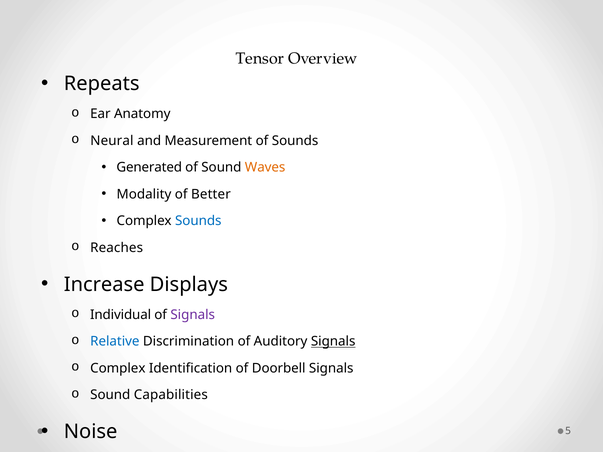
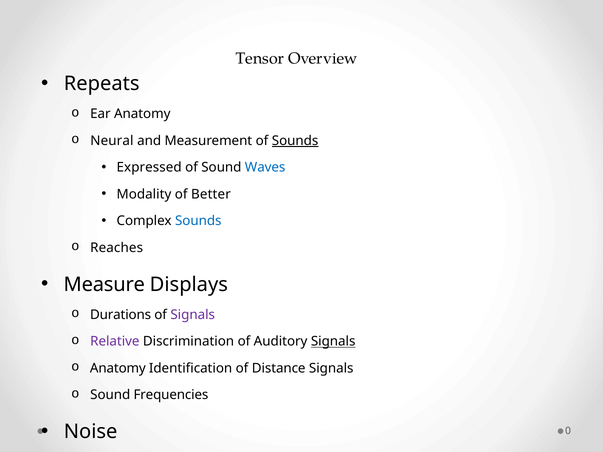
Sounds underline: none -> present (295, 141)
Generated: Generated -> Expressed (149, 168)
Waves colour: orange -> blue (265, 168)
Increase: Increase -> Measure (104, 285)
Individual: Individual -> Durations (121, 315)
Relative colour: blue -> purple (115, 342)
Complex: Complex -> Anatomy (118, 368)
Doorbell: Doorbell -> Distance (279, 368)
Capabilities: Capabilities -> Frequencies (171, 395)
5: 5 -> 0 (568, 431)
